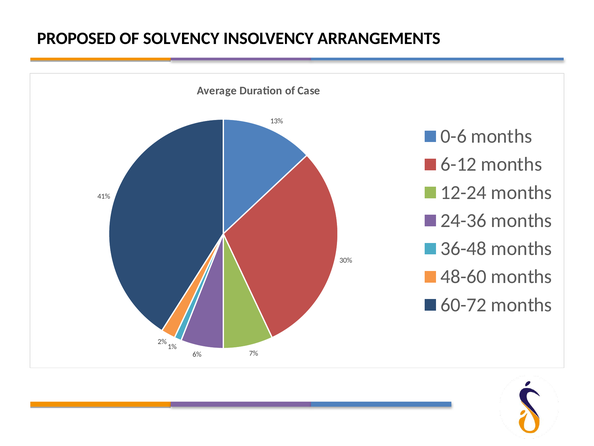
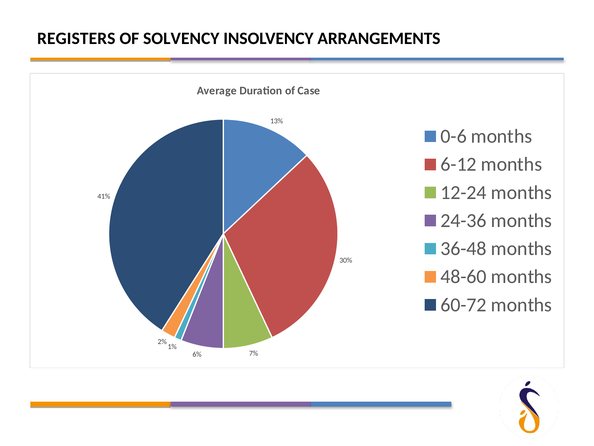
PROPOSED: PROPOSED -> REGISTERS (76, 38)
